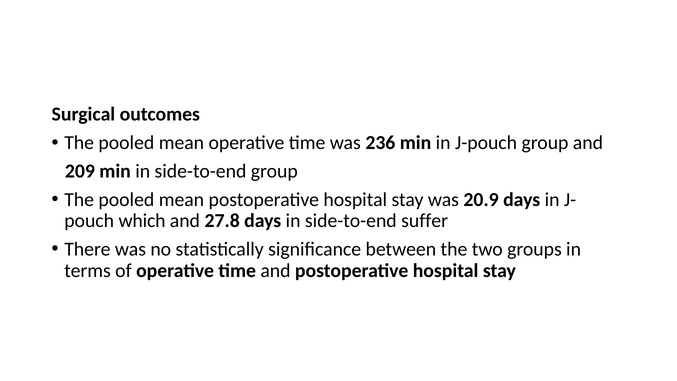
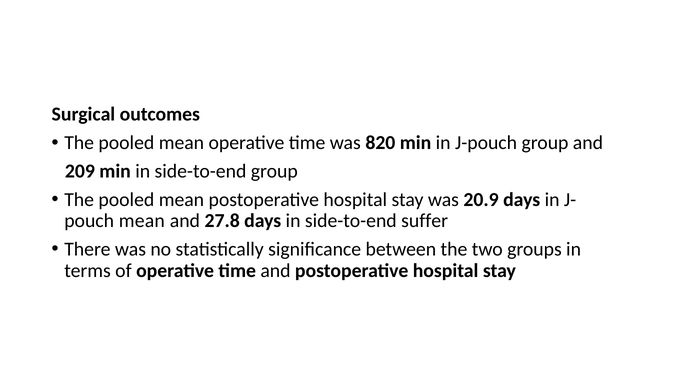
236: 236 -> 820 (380, 143)
which: which -> mean (142, 221)
